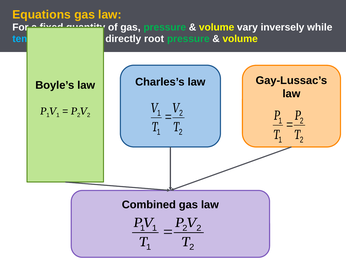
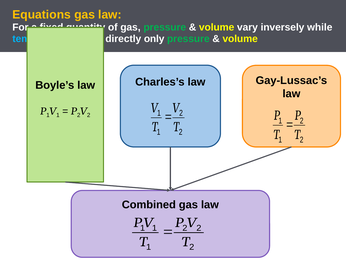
root: root -> only (154, 39)
